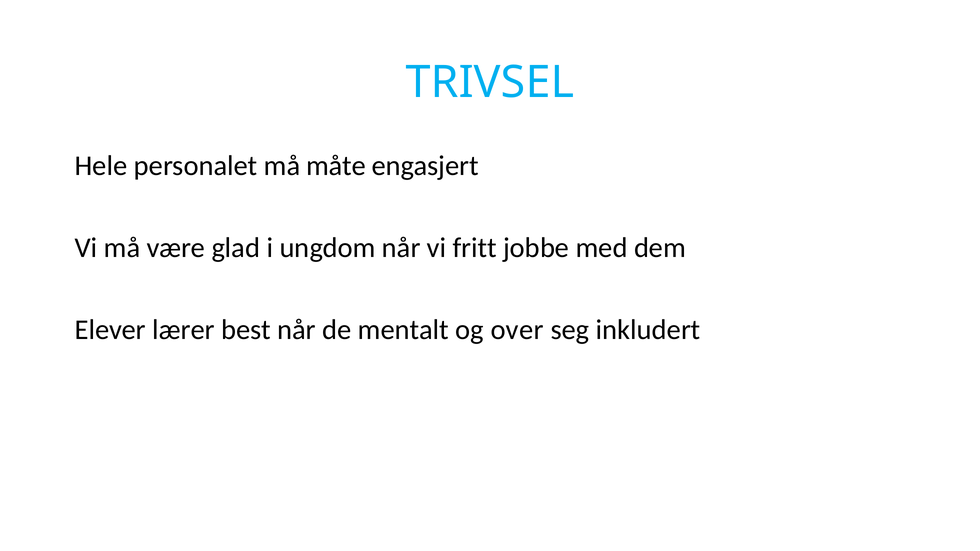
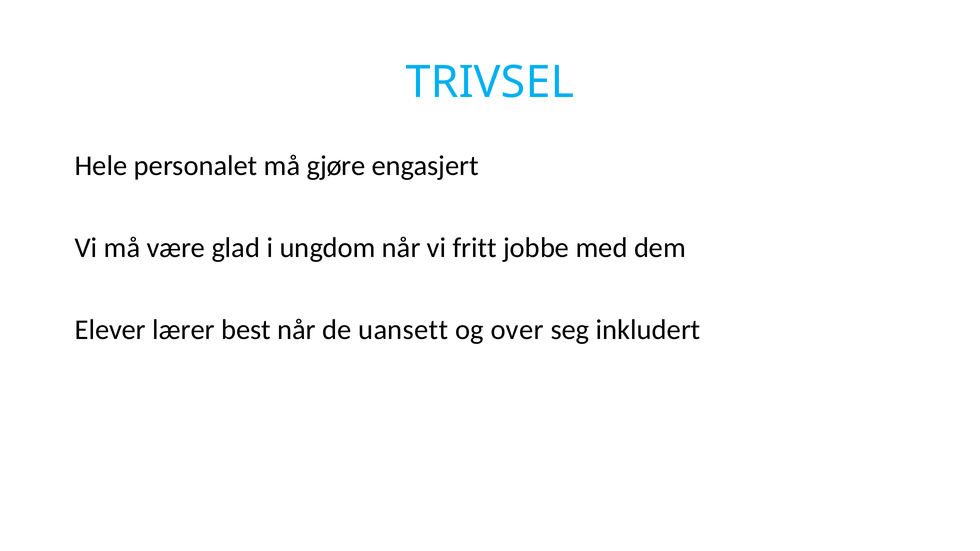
måte: måte -> gjøre (336, 166)
mentalt: mentalt -> uansett (403, 330)
